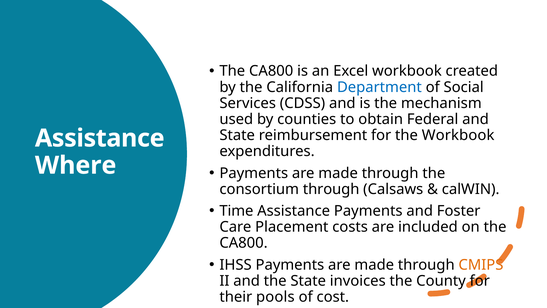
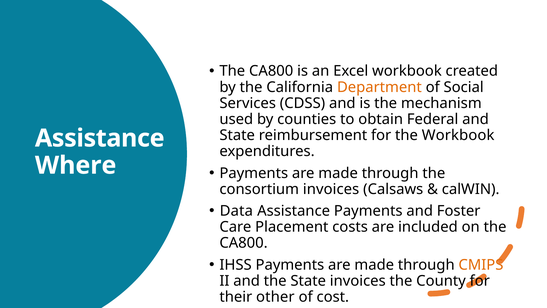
Department colour: blue -> orange (379, 87)
consortium through: through -> invoices (331, 189)
Time: Time -> Data (236, 211)
pools: pools -> other (275, 297)
